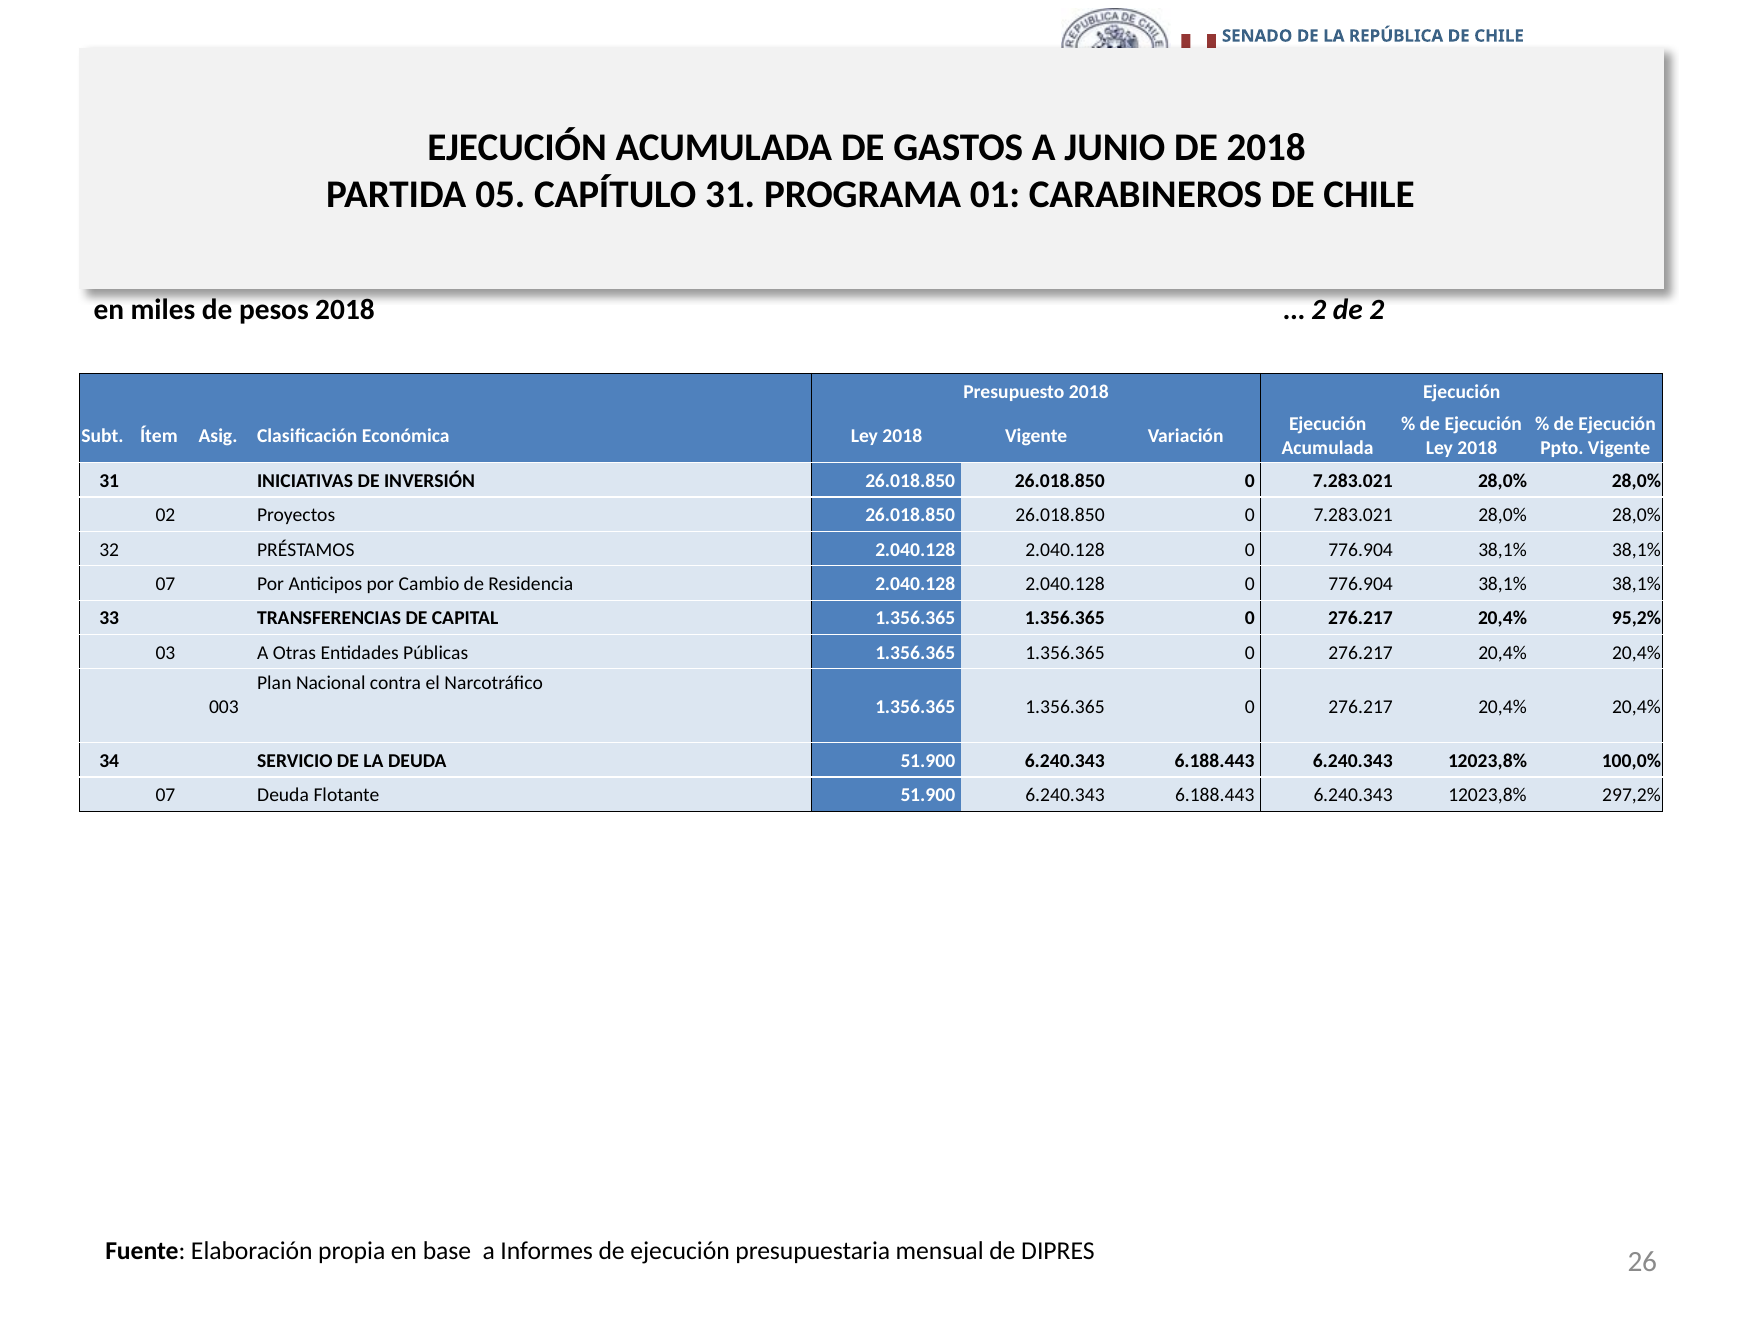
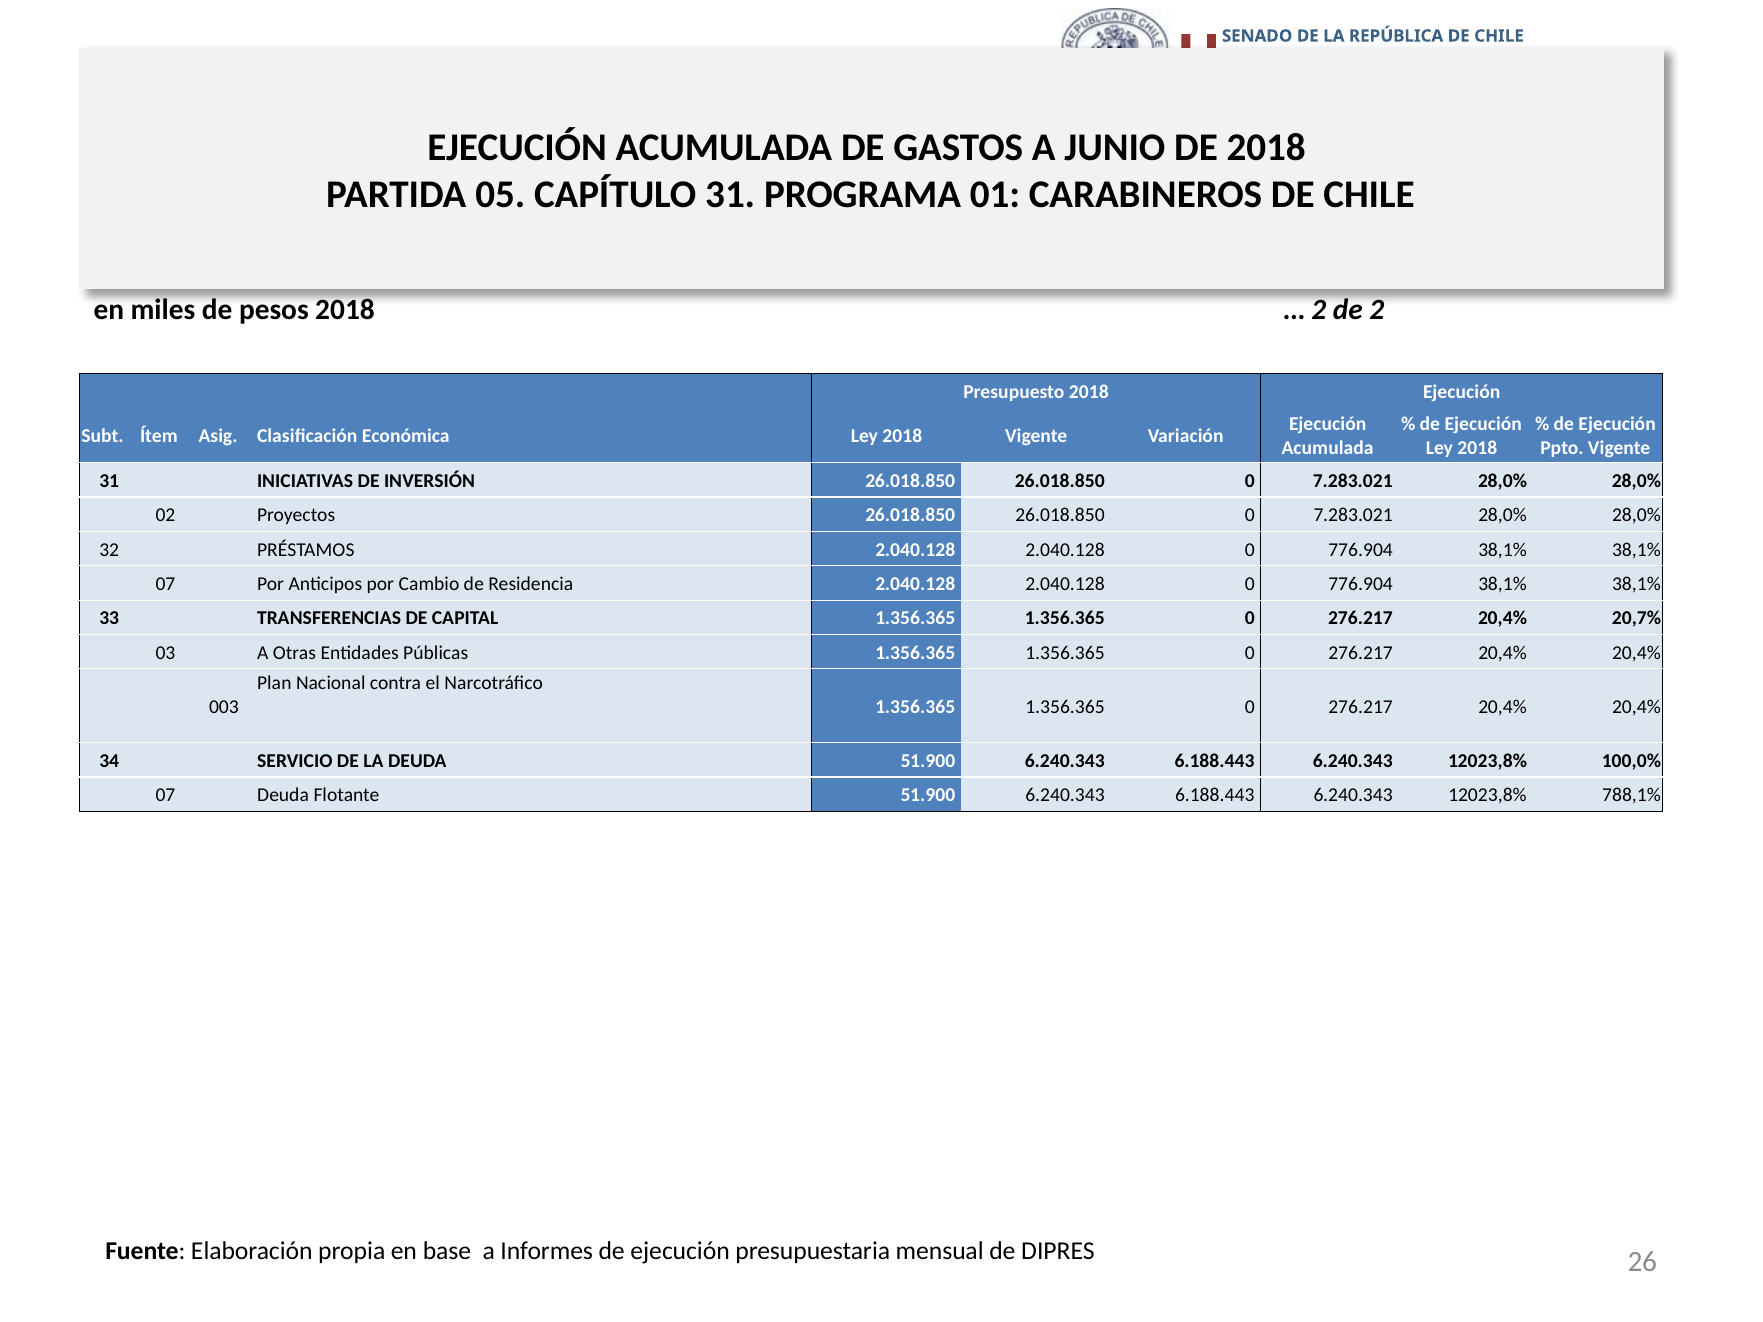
95,2%: 95,2% -> 20,7% (1637, 618)
297,2%: 297,2% -> 788,1% (1631, 795)
